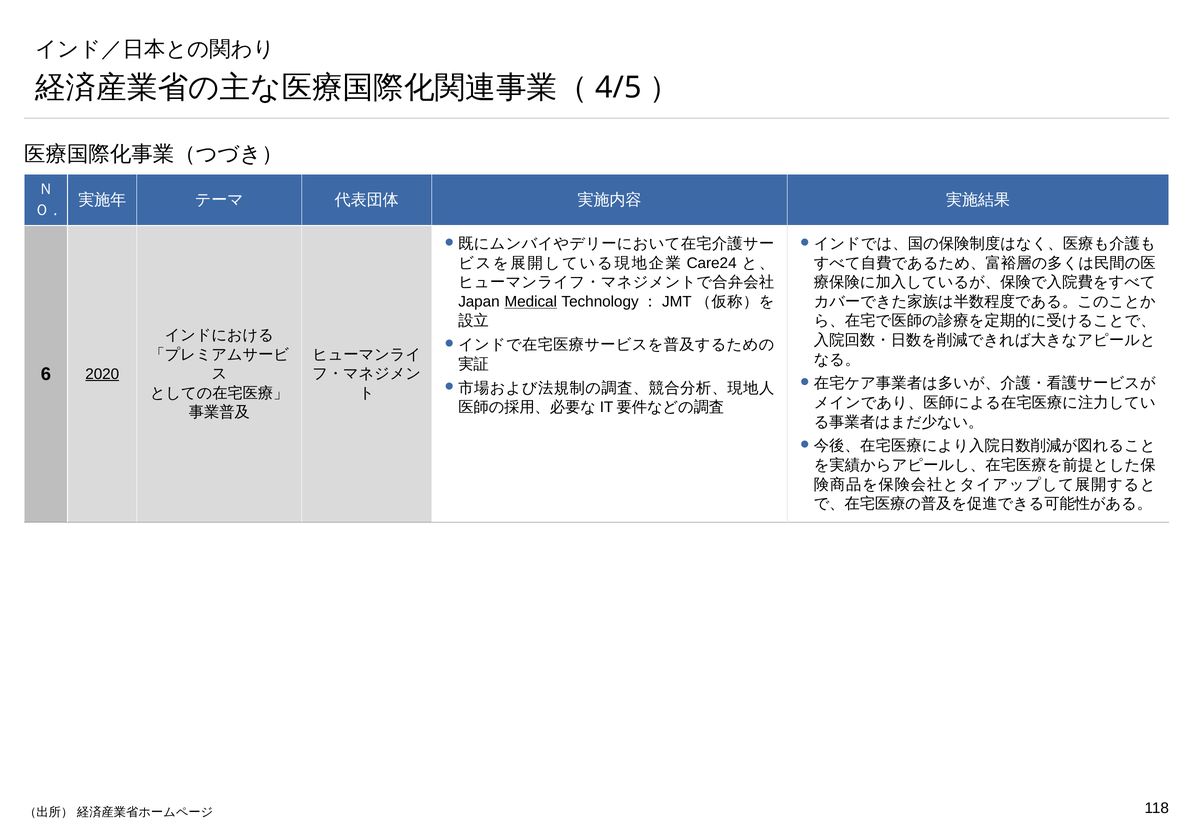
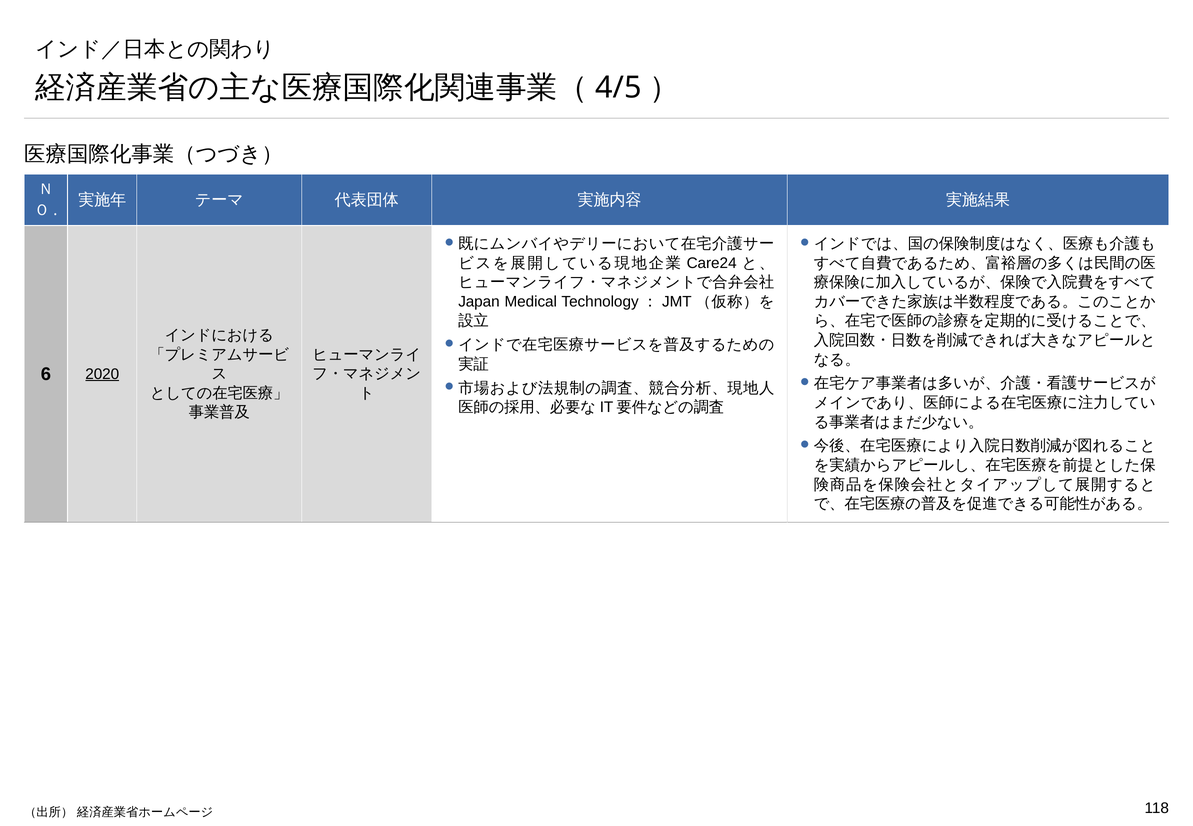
Medical underline: present -> none (531, 302)
